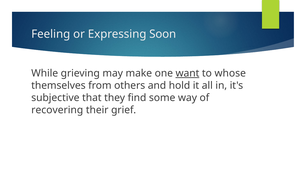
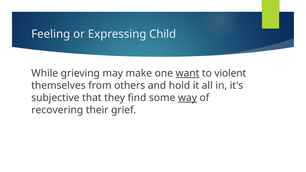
Soon: Soon -> Child (163, 34)
whose: whose -> violent (230, 73)
way underline: none -> present (187, 98)
